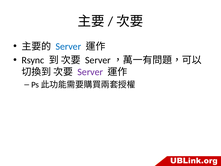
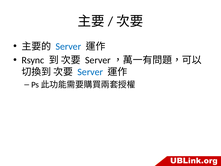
Server colour: purple -> blue (90, 72)
